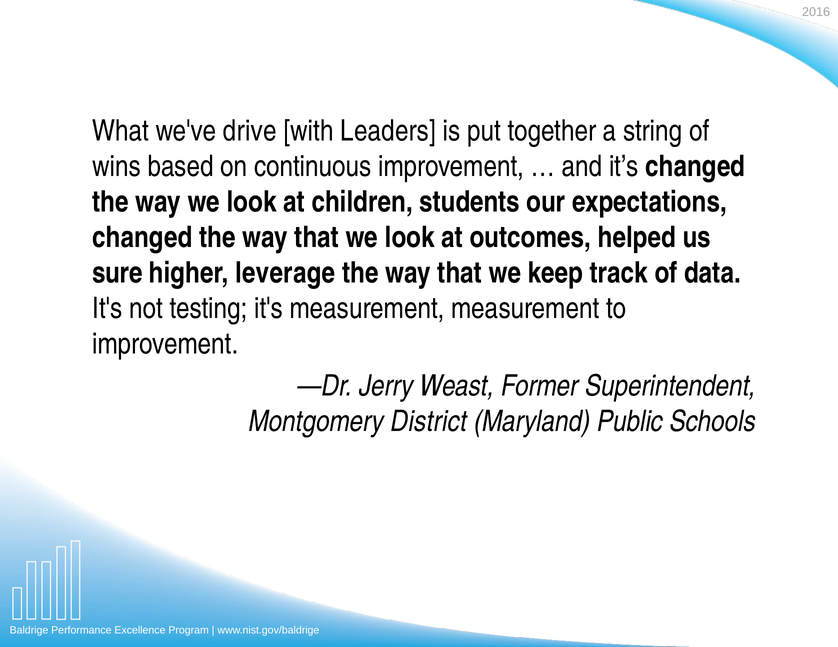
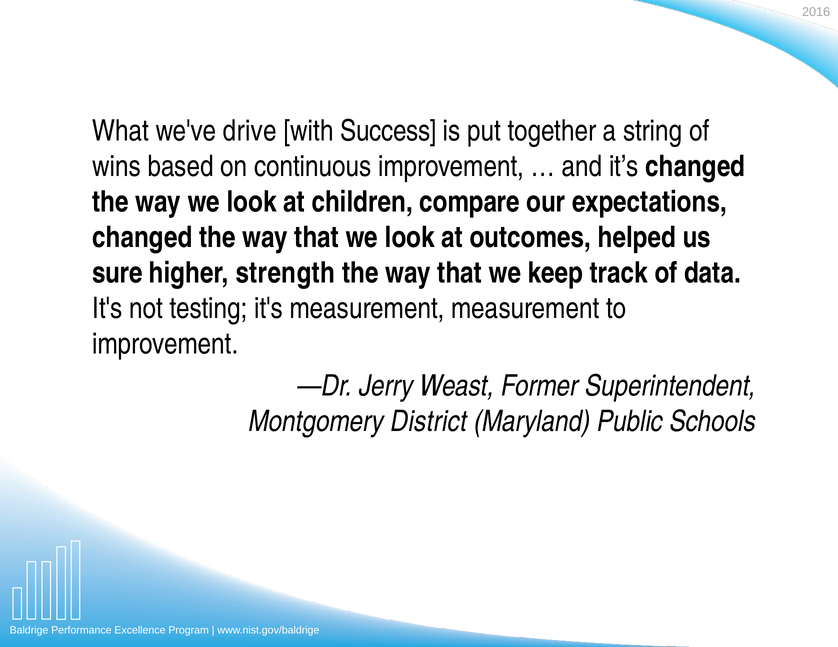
Leaders: Leaders -> Success (388, 131)
students: students -> compare (470, 202)
leverage: leverage -> strength (285, 273)
